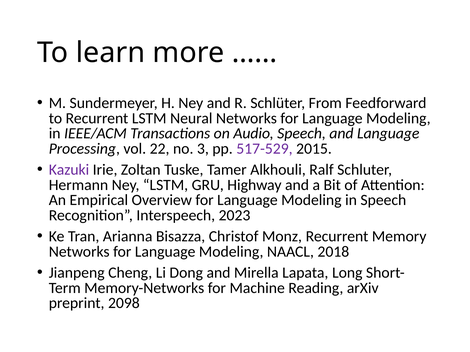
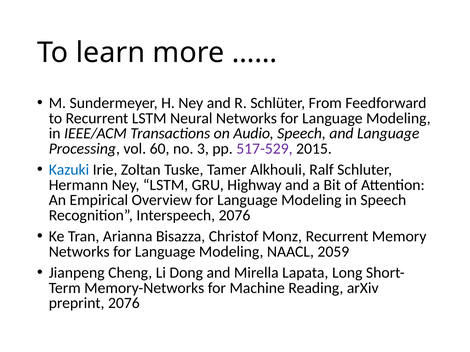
22: 22 -> 60 (160, 149)
Kazuki colour: purple -> blue (69, 170)
Interspeech 2023: 2023 -> 2076 (235, 216)
2018: 2018 -> 2059 (333, 252)
preprint 2098: 2098 -> 2076 (124, 304)
